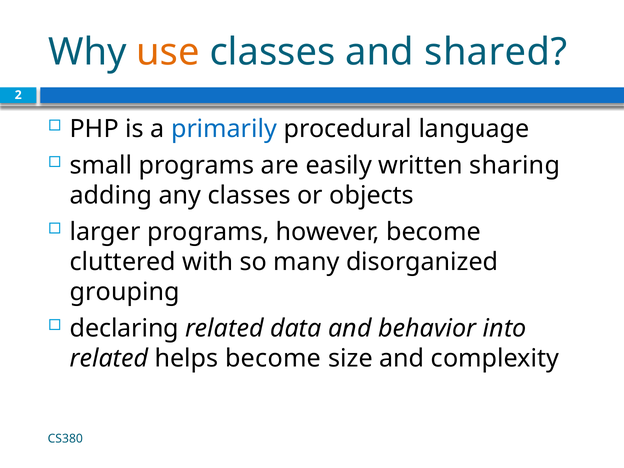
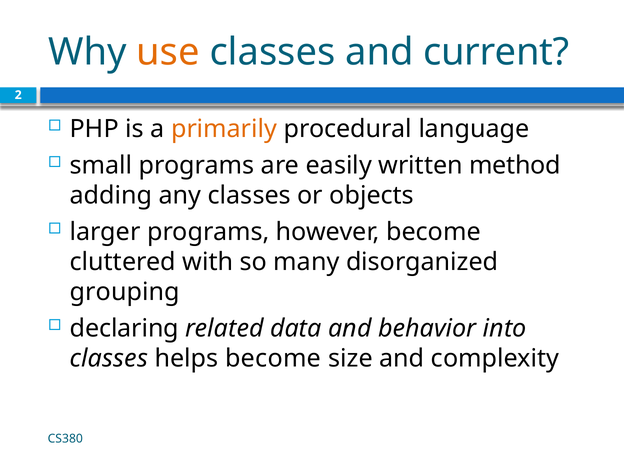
shared: shared -> current (496, 52)
primarily colour: blue -> orange (224, 129)
sharing: sharing -> method (515, 165)
related: related -> classes (109, 359)
